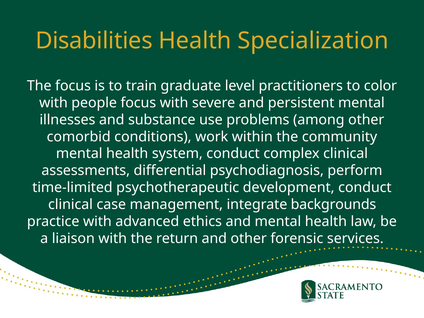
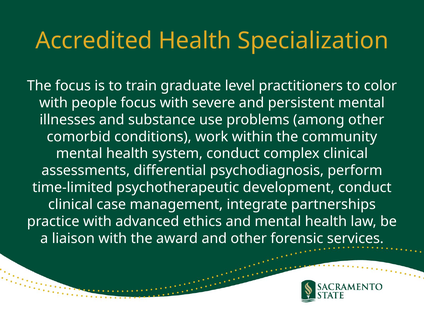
Disabilities: Disabilities -> Accredited (94, 41)
backgrounds: backgrounds -> partnerships (333, 205)
return: return -> award (177, 238)
